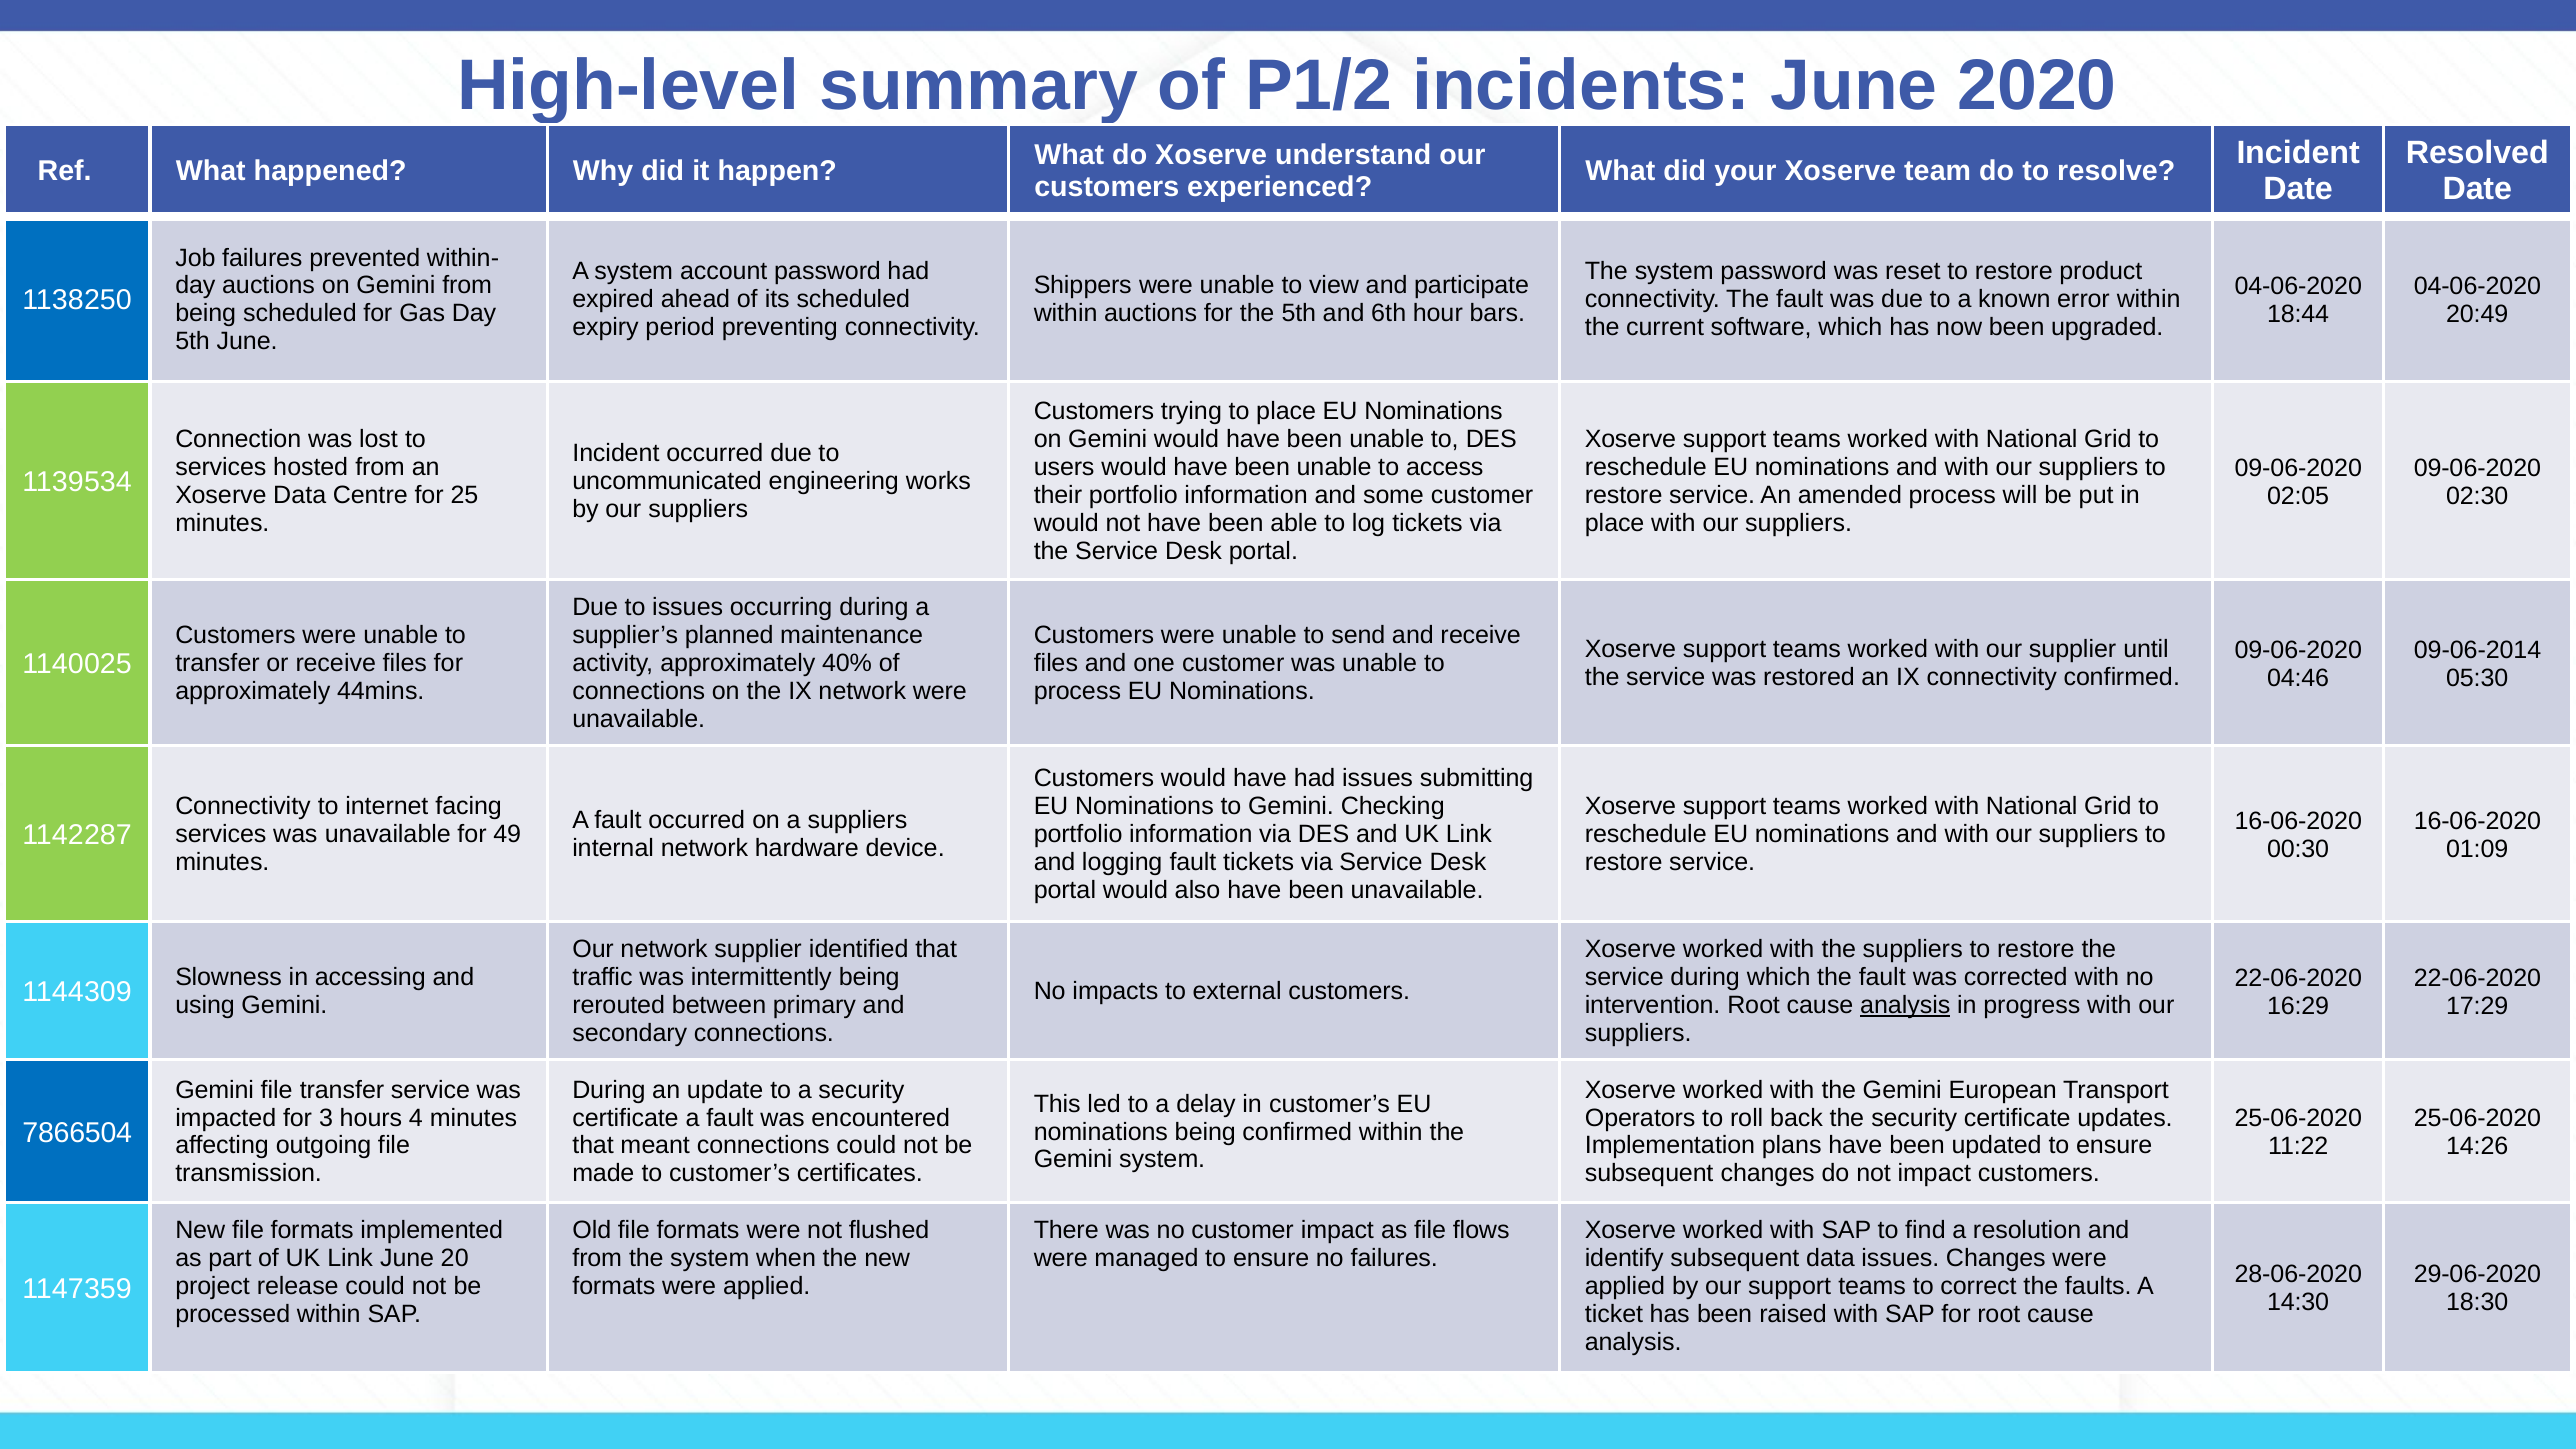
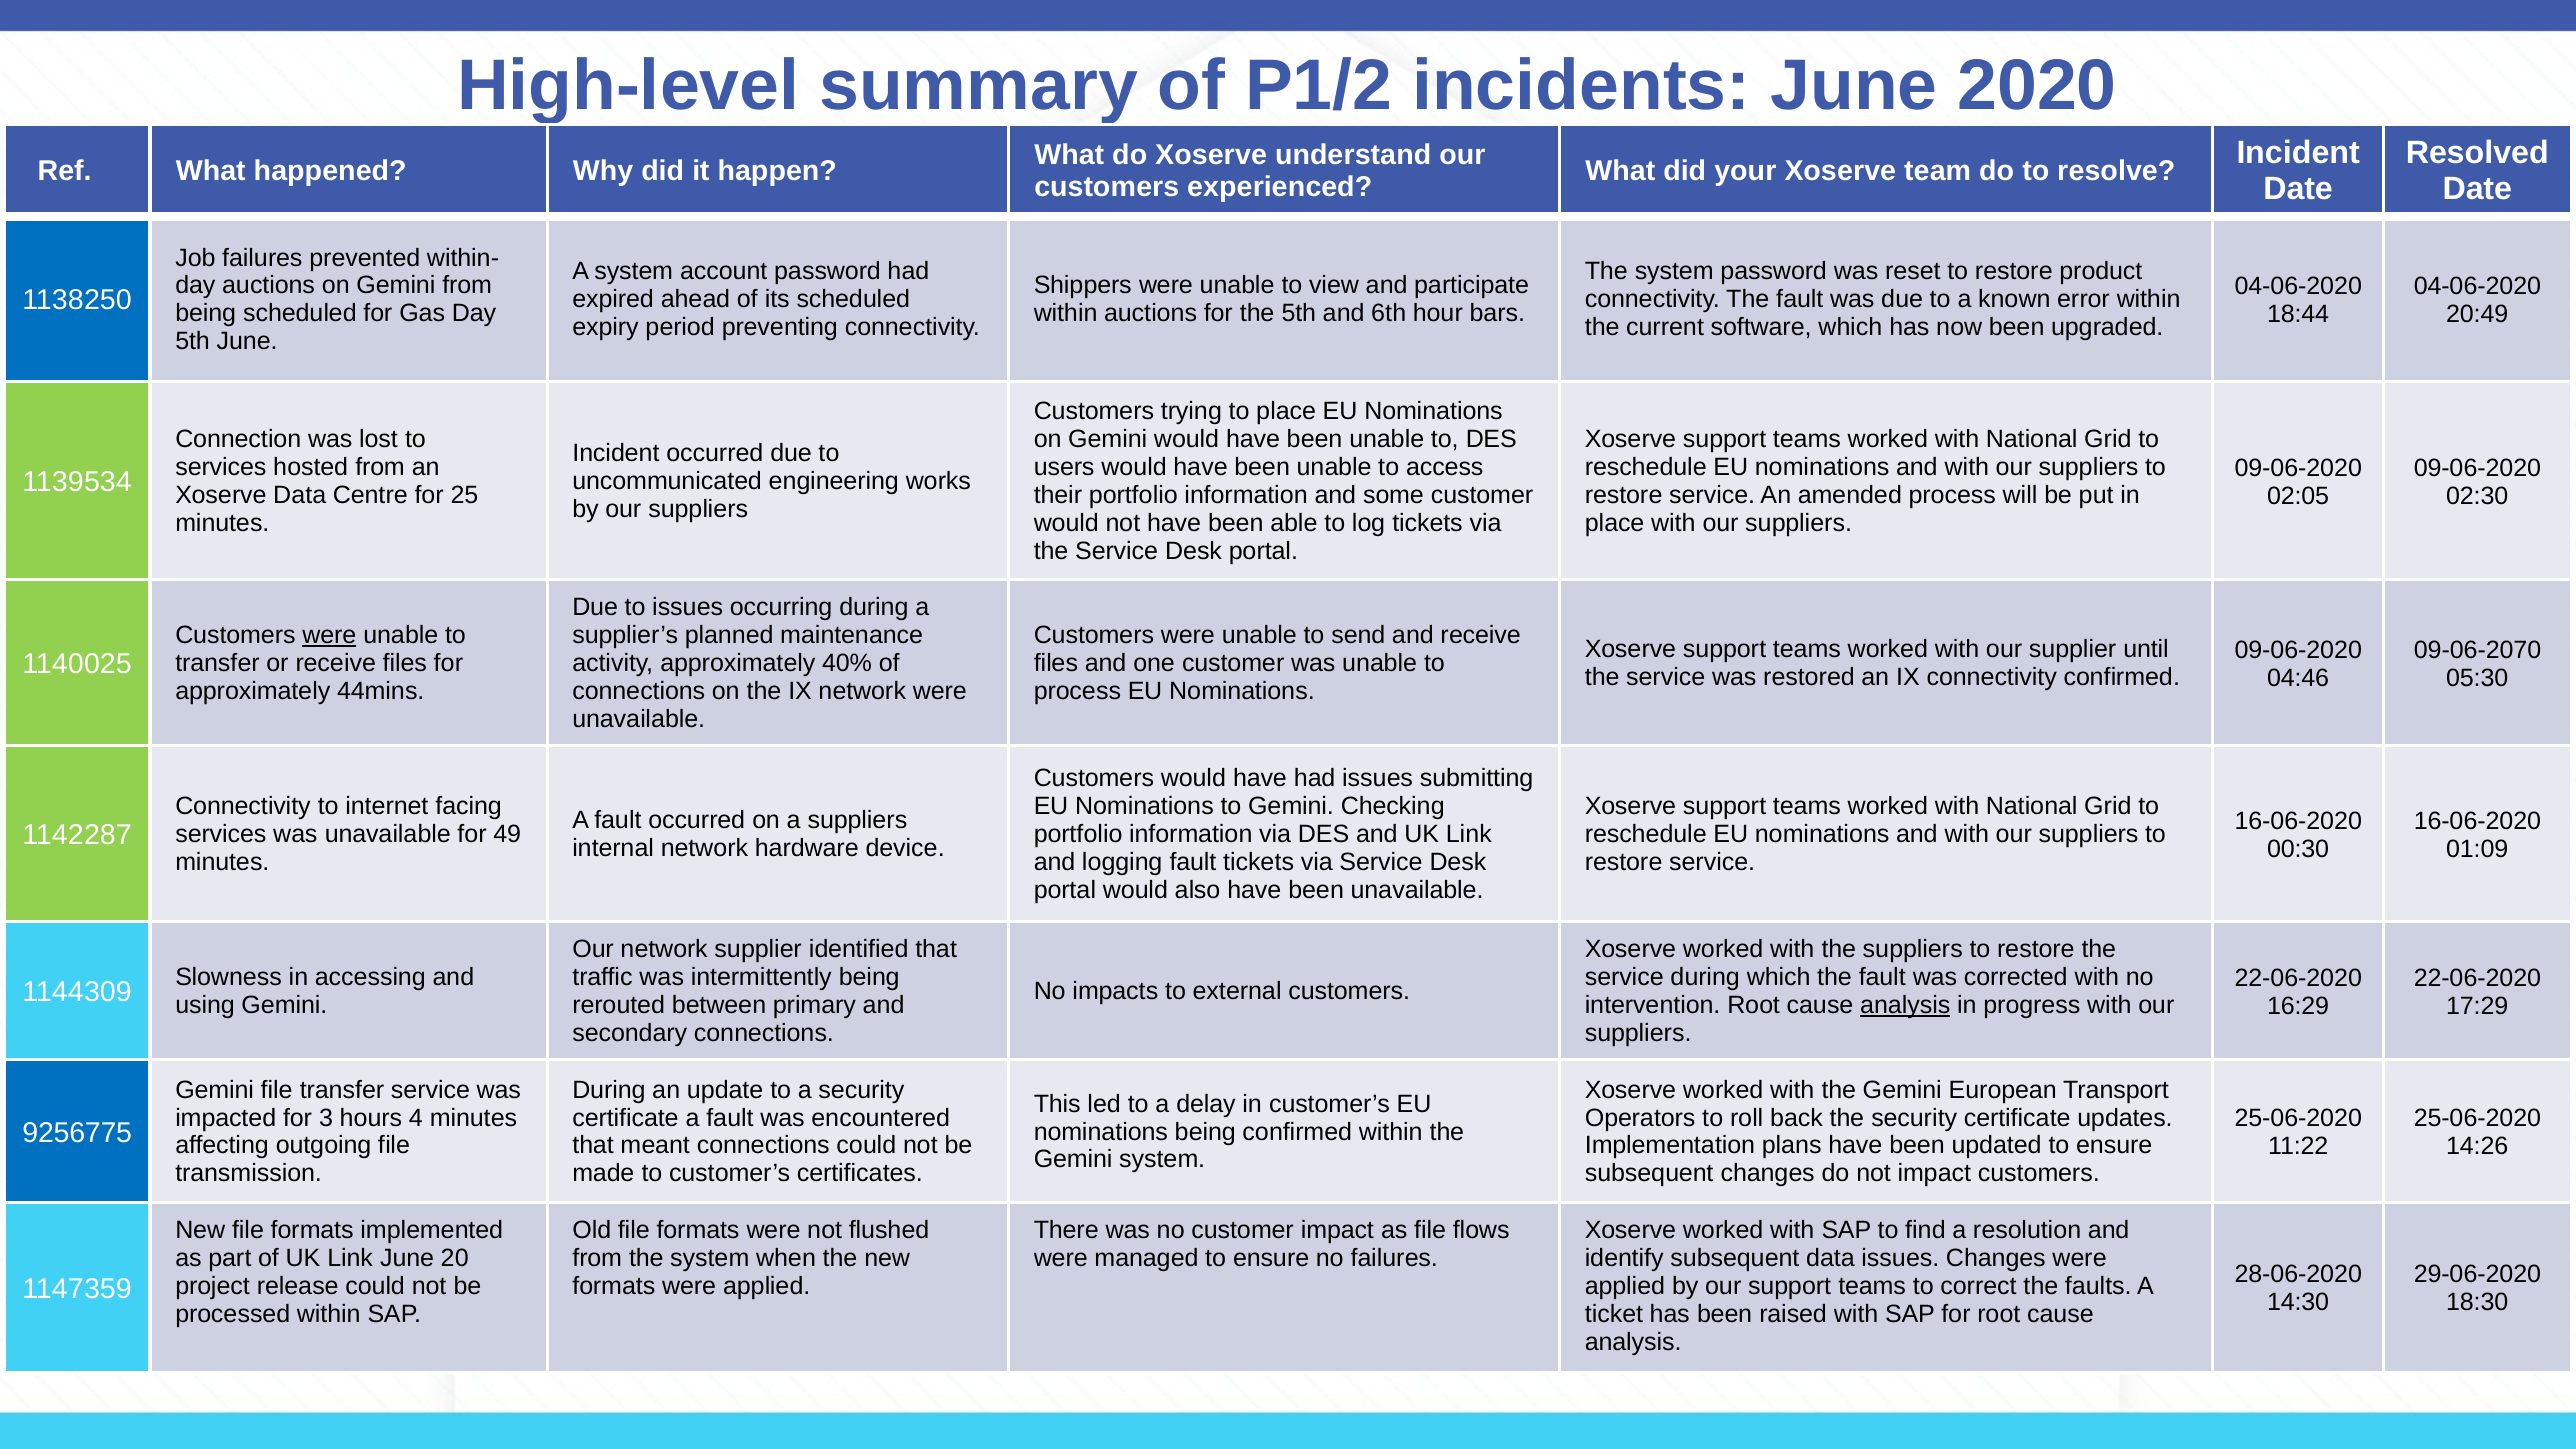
were underline: none -> present (329, 635)
09-06-2014: 09-06-2014 -> 09-06-2070 (2478, 650)
7866504: 7866504 -> 9256775 (77, 1133)
